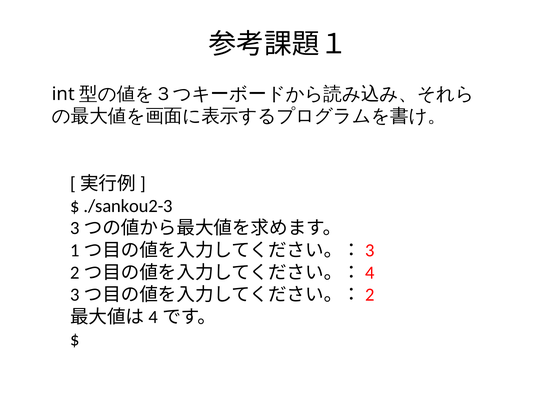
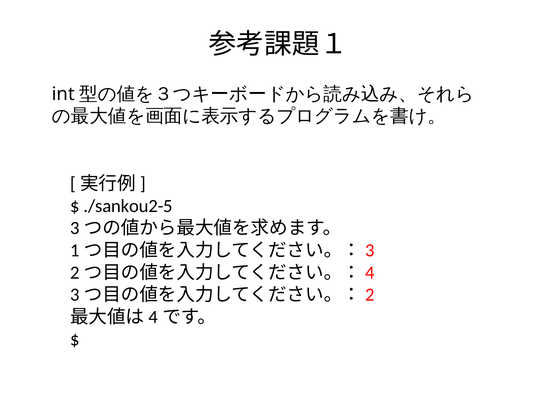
./sankou2-3: ./sankou2-3 -> ./sankou2-5 (128, 206)
